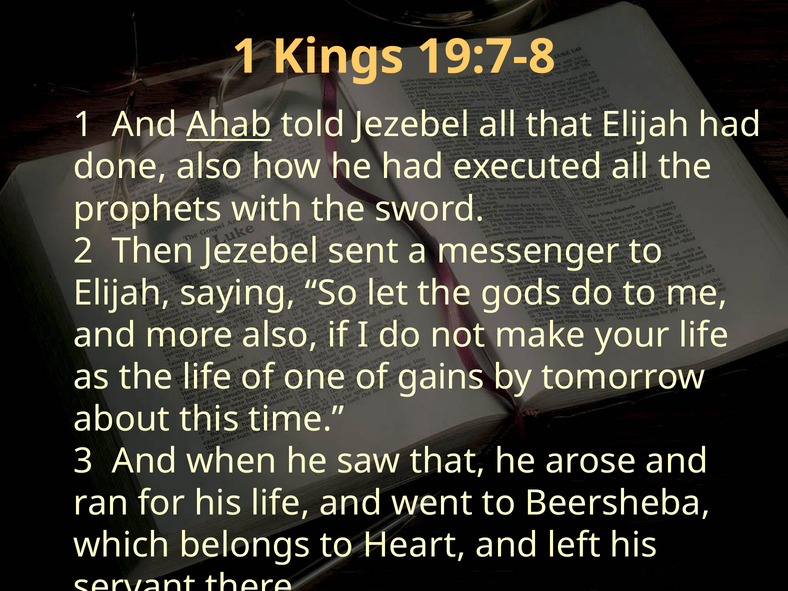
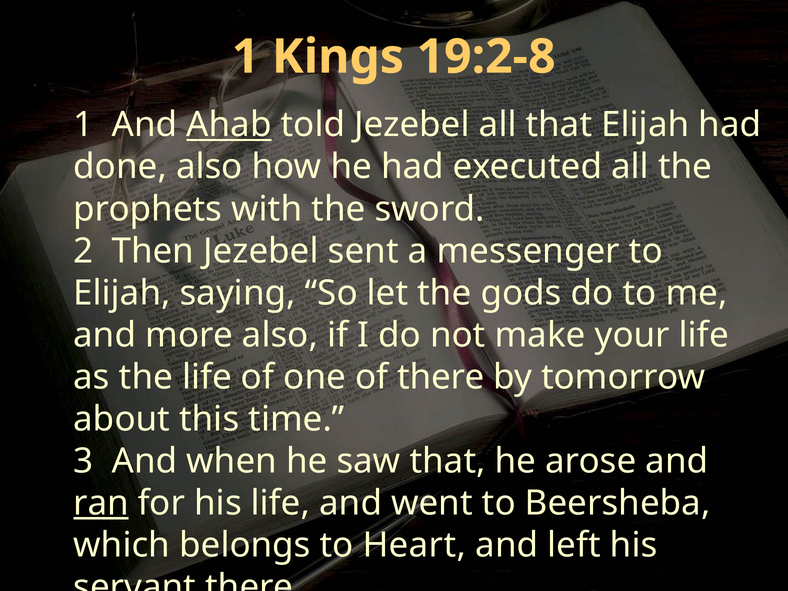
19:7-8: 19:7-8 -> 19:2-8 (486, 57)
of gains: gains -> there (441, 377)
ran underline: none -> present (101, 503)
